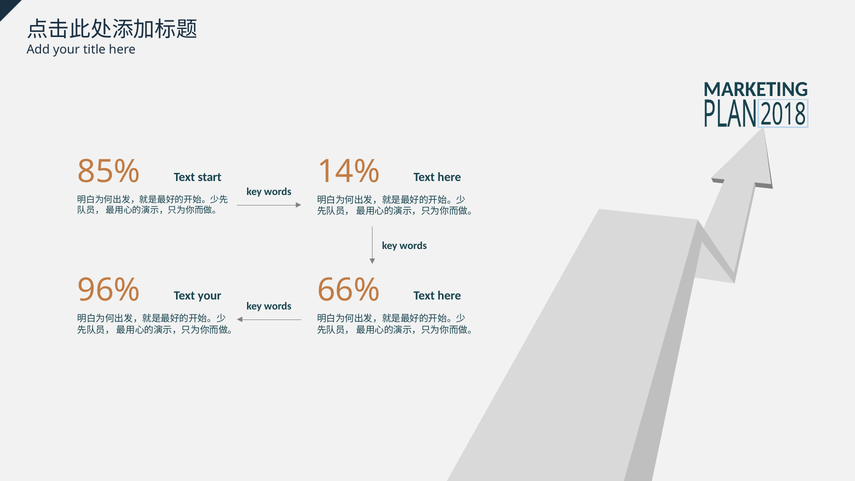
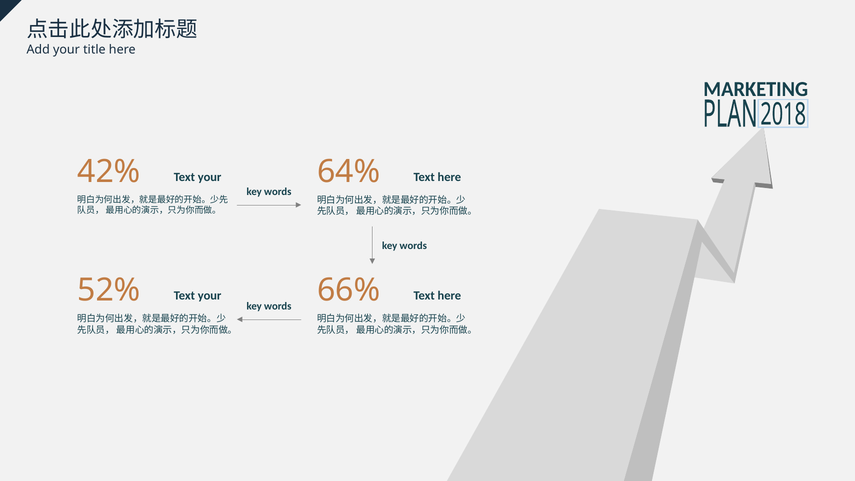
85%: 85% -> 42% (109, 172)
start: start -> your (210, 177)
14%: 14% -> 64% (349, 172)
96%: 96% -> 52% (109, 290)
